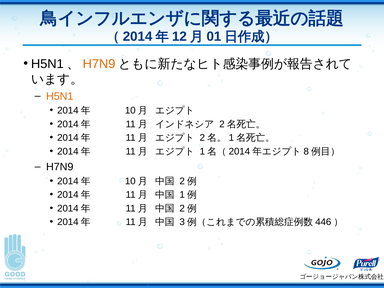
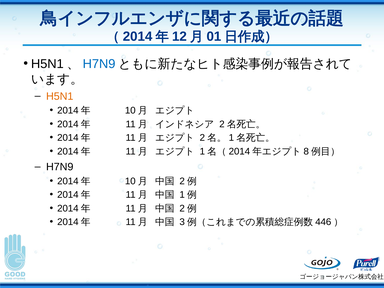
H7N9 colour: orange -> blue (99, 64)
